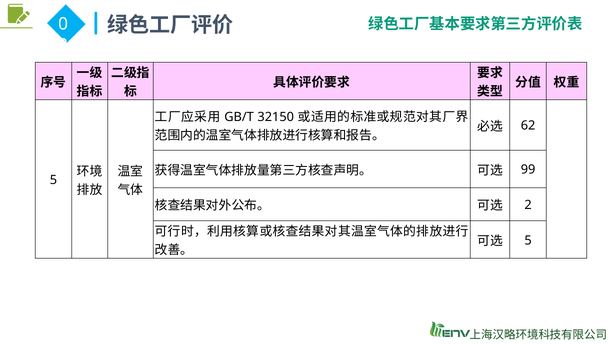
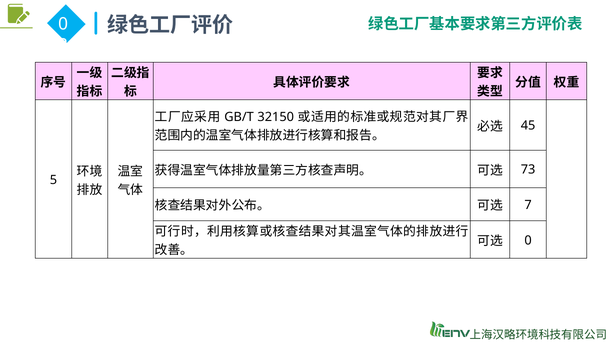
62: 62 -> 45 (528, 126)
99: 99 -> 73 (528, 170)
2: 2 -> 7 (528, 205)
5: 5 -> 0 (528, 241)
